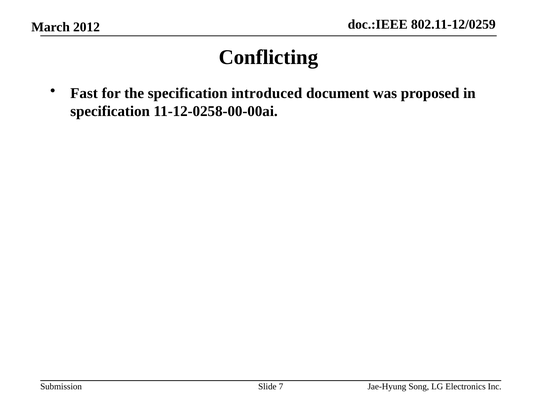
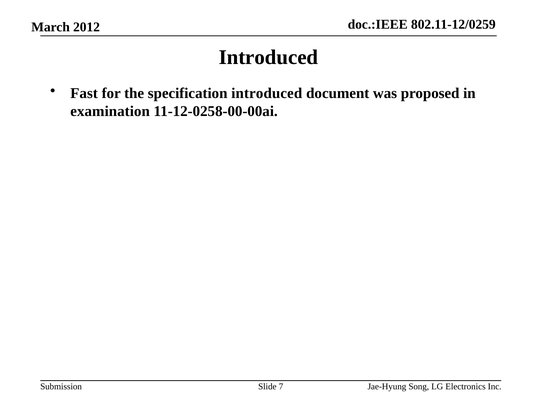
Conflicting: Conflicting -> Introduced (268, 57)
specification: specification -> examination (110, 111)
